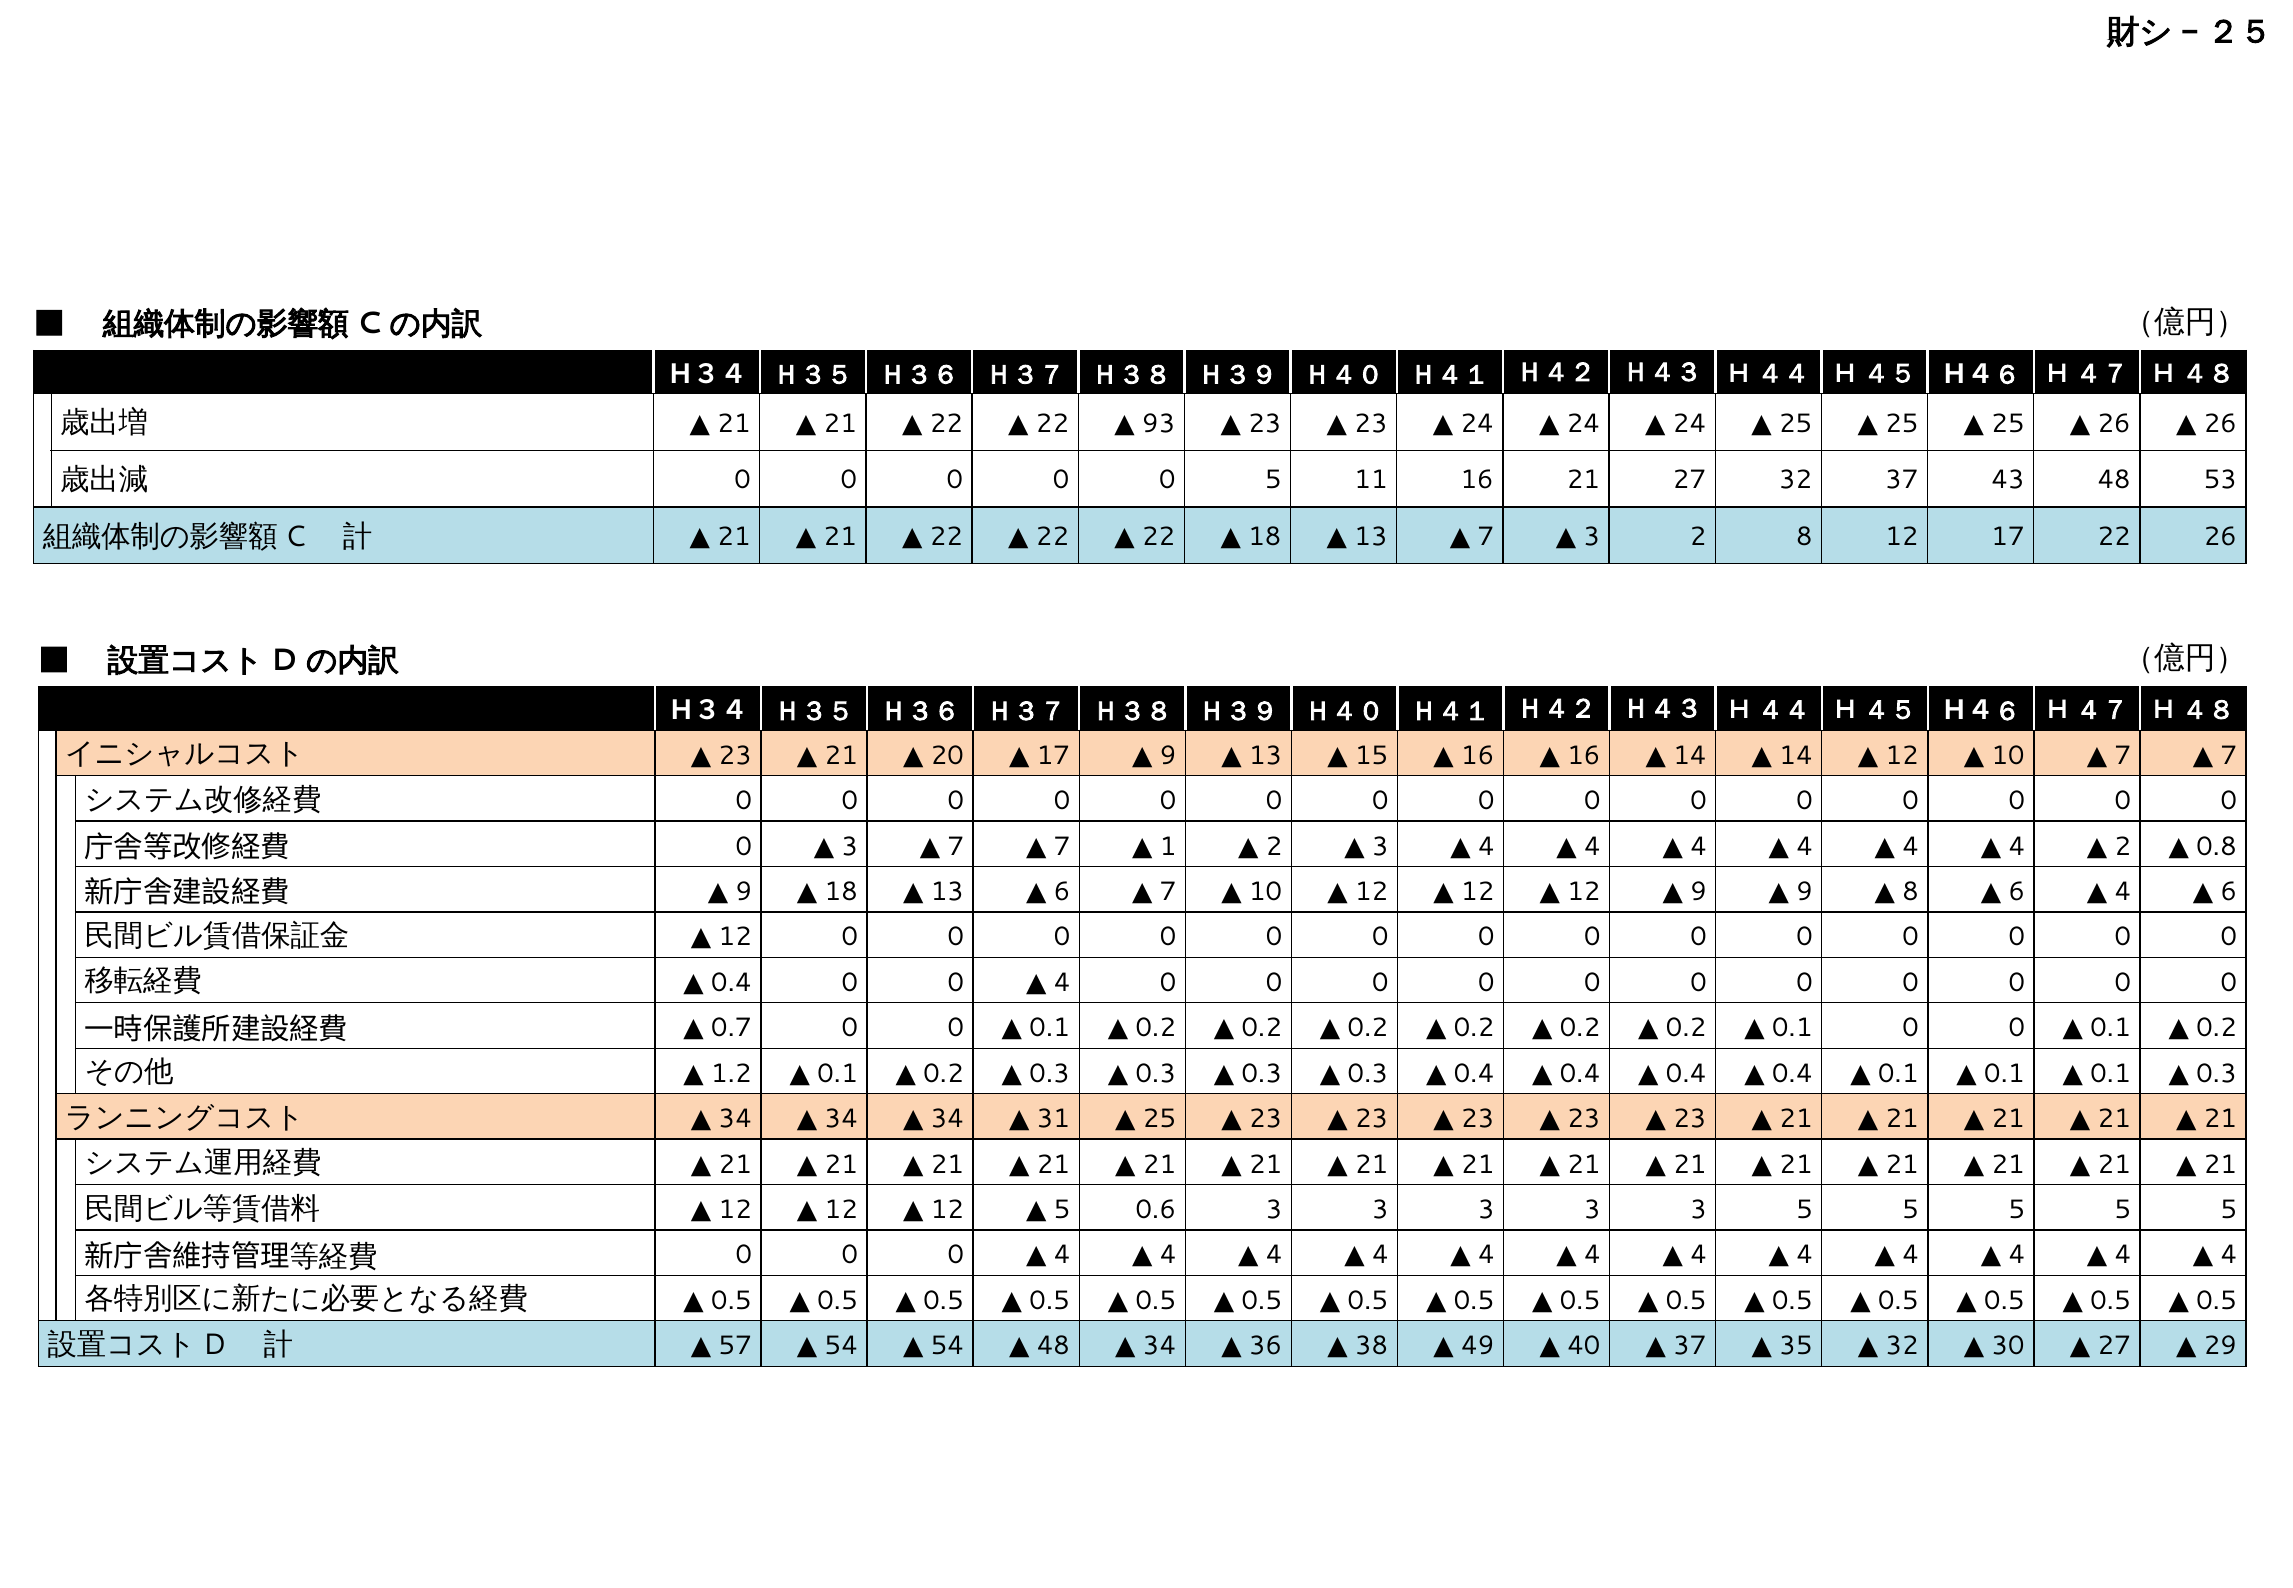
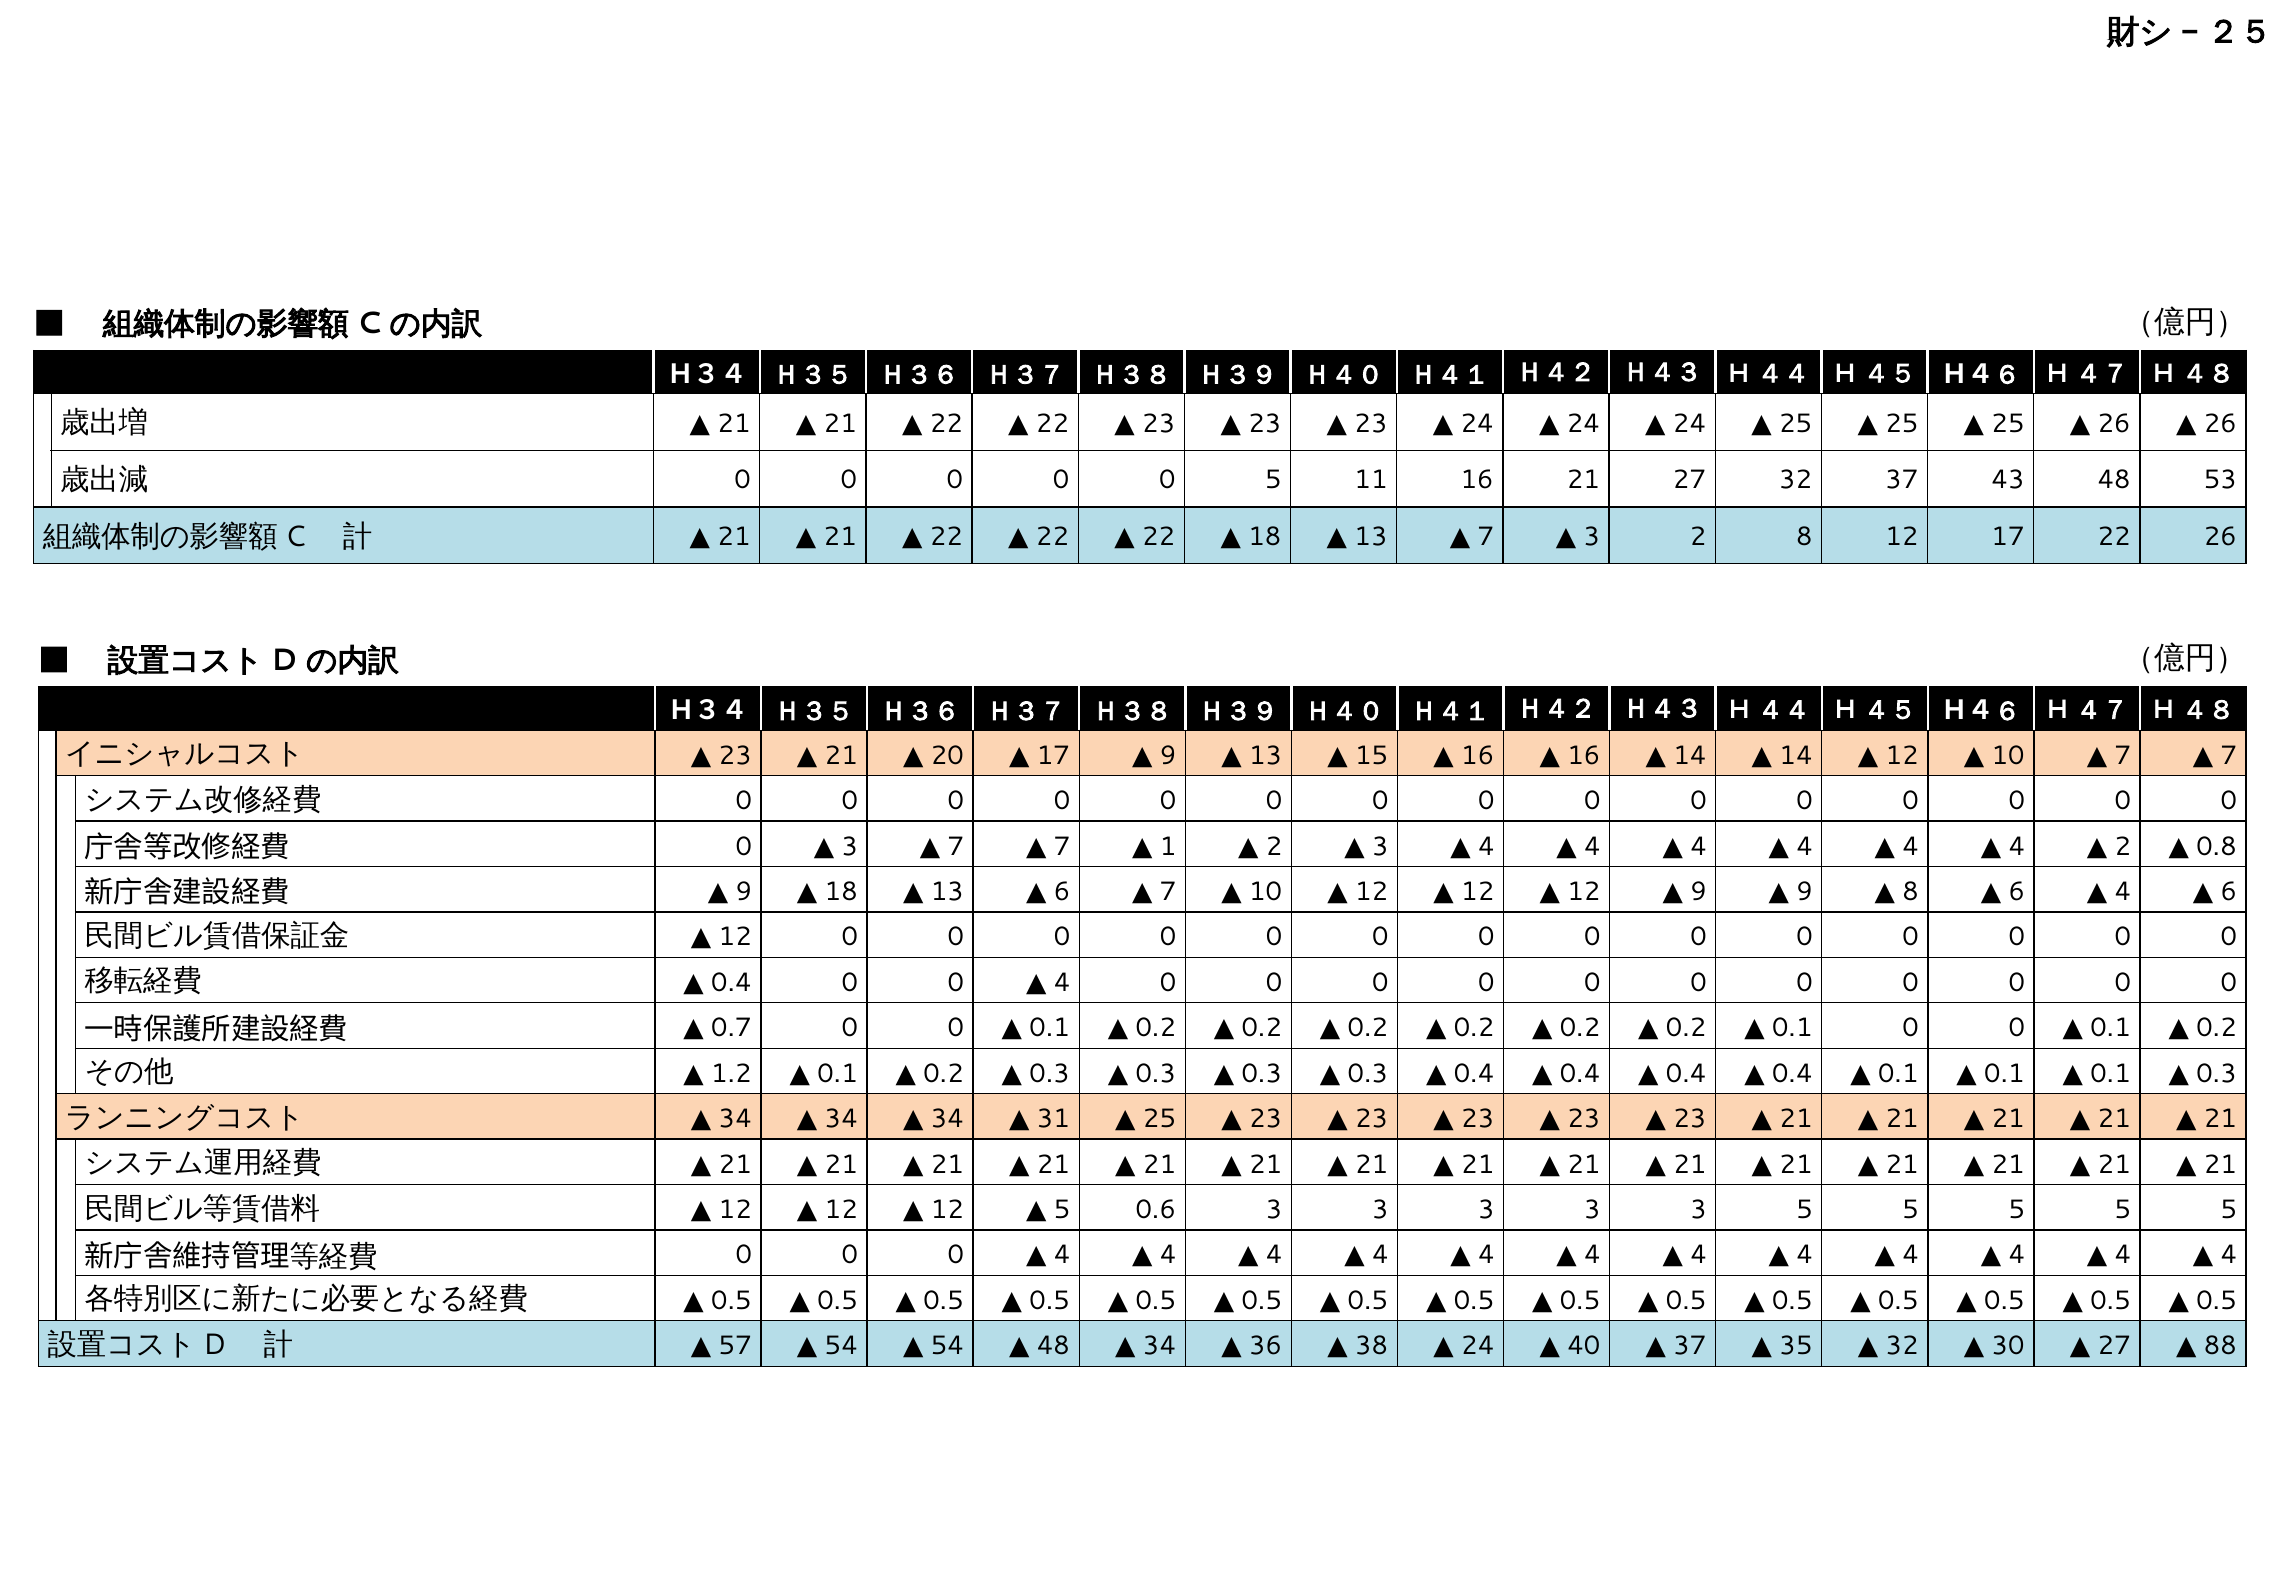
93: 93 -> 23 (1159, 423)
49: 49 -> 24 (1478, 1346)
29: 29 -> 88 (2220, 1346)
